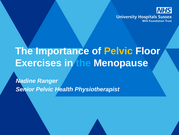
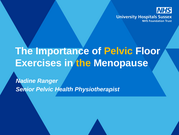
the colour: light blue -> yellow (83, 63)
